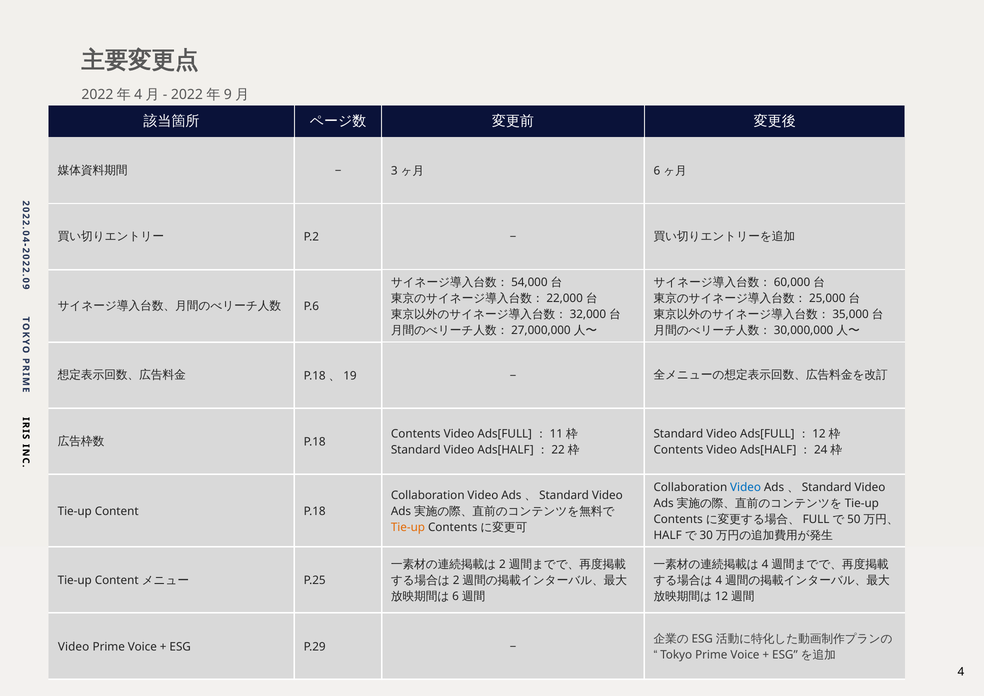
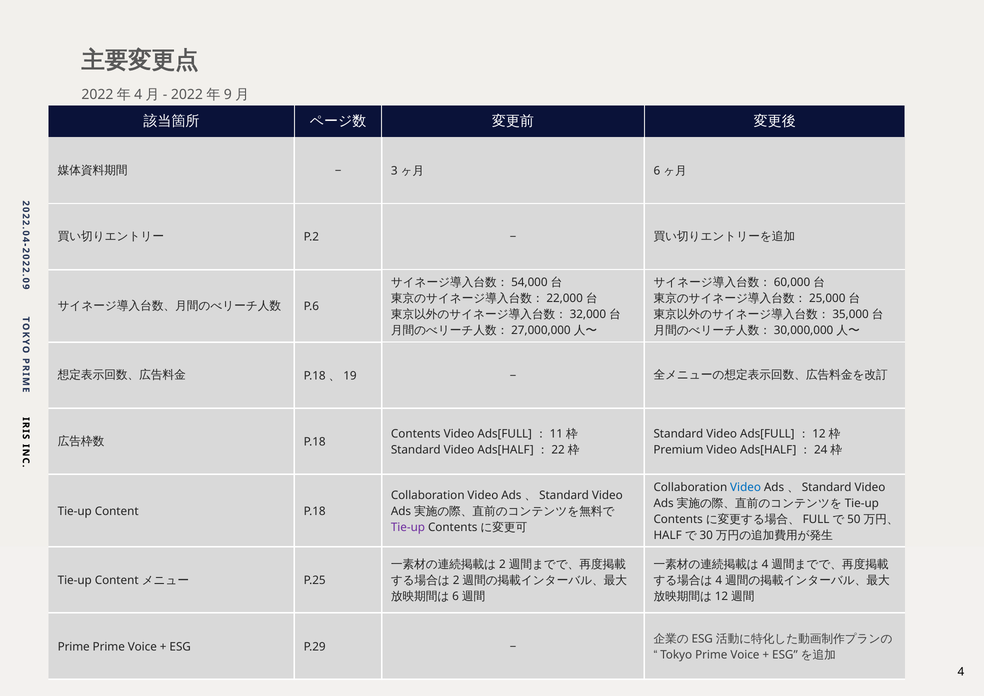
Contents: Contents -> Premium (678, 450)
Tie-up colour: orange -> purple (408, 527)
Video: Video -> Prime (74, 646)
